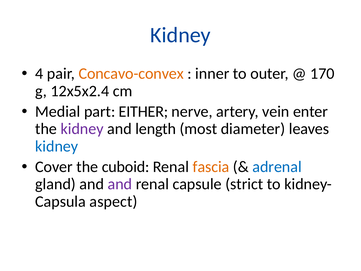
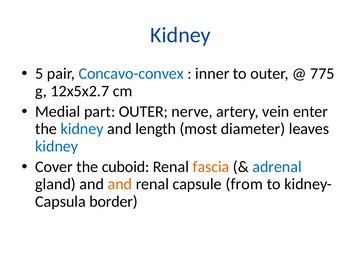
4: 4 -> 5 (39, 74)
Concavo-convex colour: orange -> blue (131, 74)
170: 170 -> 775 (322, 74)
12x5x2.4: 12x5x2.4 -> 12x5x2.7 (80, 91)
part EITHER: EITHER -> OUTER (143, 111)
kidney colour: purple -> blue (82, 129)
and colour: purple -> orange (120, 184)
strict: strict -> from (244, 184)
aspect: aspect -> border (114, 201)
